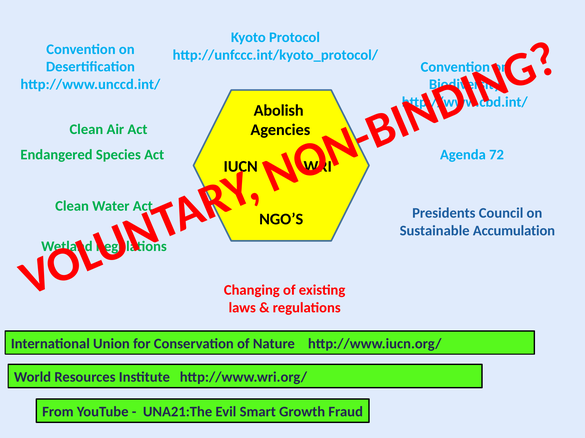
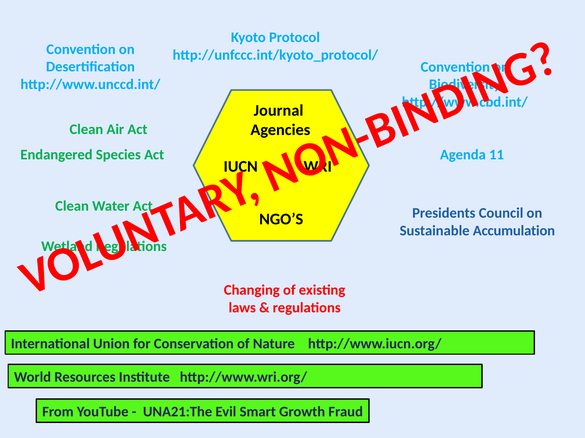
Abolish: Abolish -> Journal (279, 111)
72: 72 -> 11 (497, 155)
